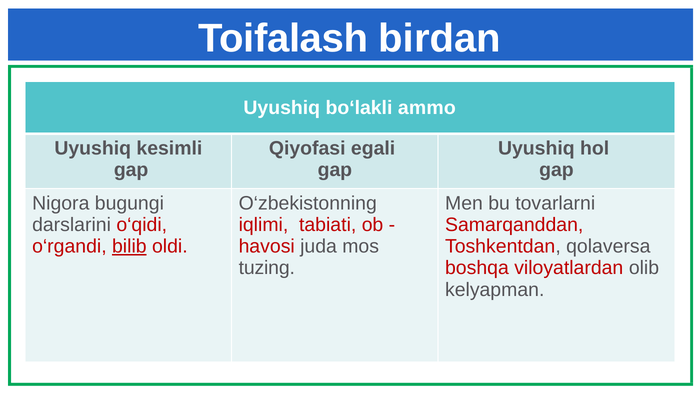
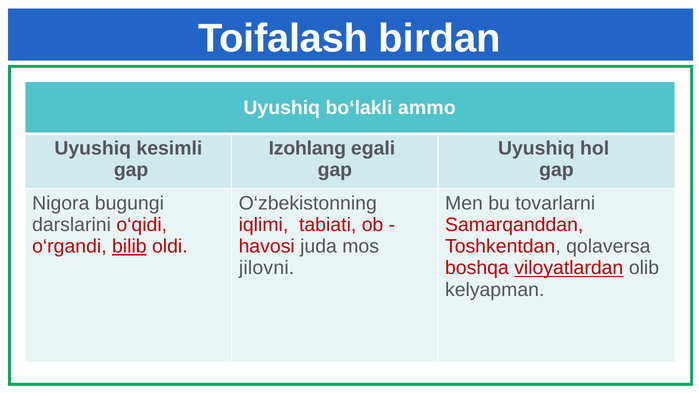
Qiyofasi: Qiyofasi -> Izohlang (307, 148)
tuzing: tuzing -> jilovni (267, 268)
viloyatlardan underline: none -> present (569, 268)
